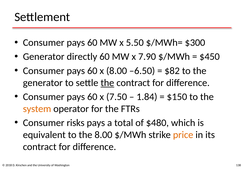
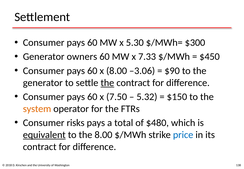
5.50: 5.50 -> 5.30 (135, 43)
directly: directly -> owners (82, 57)
7.90: 7.90 -> 7.33 (147, 57)
–6.50: –6.50 -> –3.06 (142, 71)
$82: $82 -> $90 (172, 71)
1.84: 1.84 -> 5.32 (147, 97)
equivalent underline: none -> present (44, 135)
price colour: orange -> blue (183, 135)
